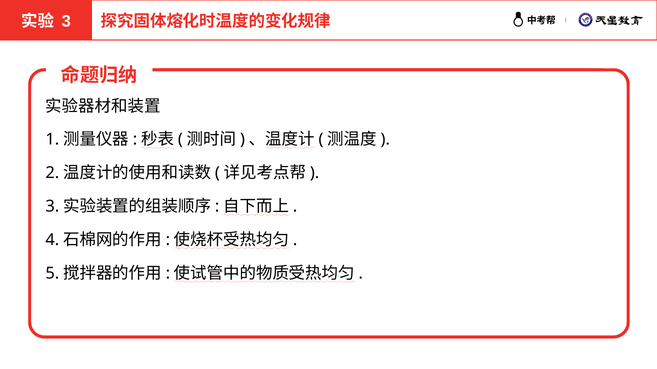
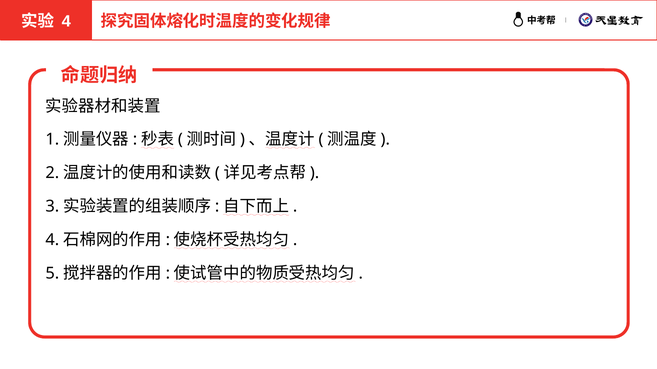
3: 3 -> 4 (66, 21)
